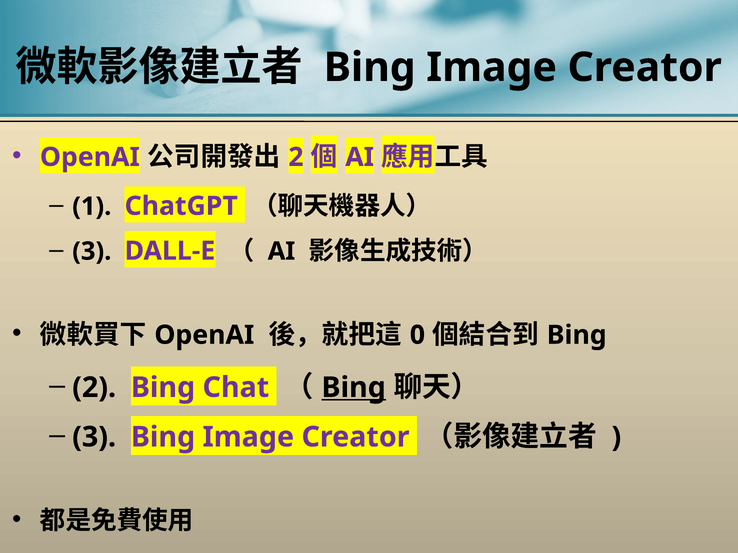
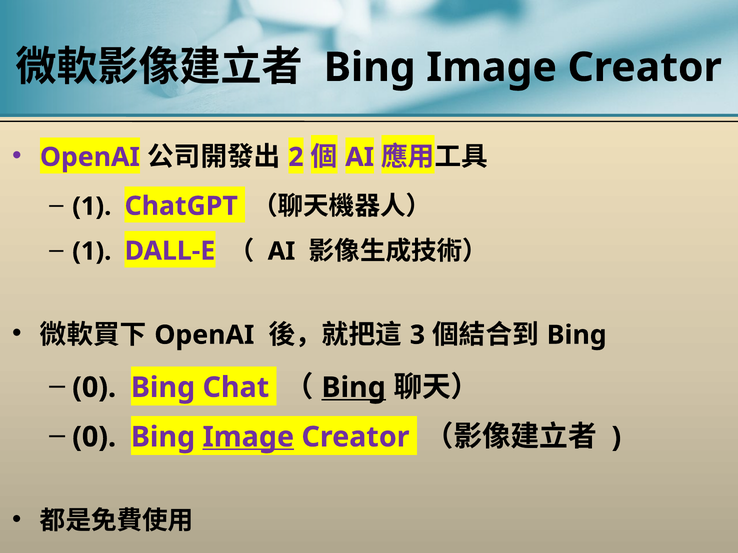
3: 3 -> 1 (92, 251)
0: 0 -> 3 (417, 335)
2: 2 -> 0 (94, 388)
3: 3 -> 0 (94, 437)
Image underline: none -> present (248, 437)
